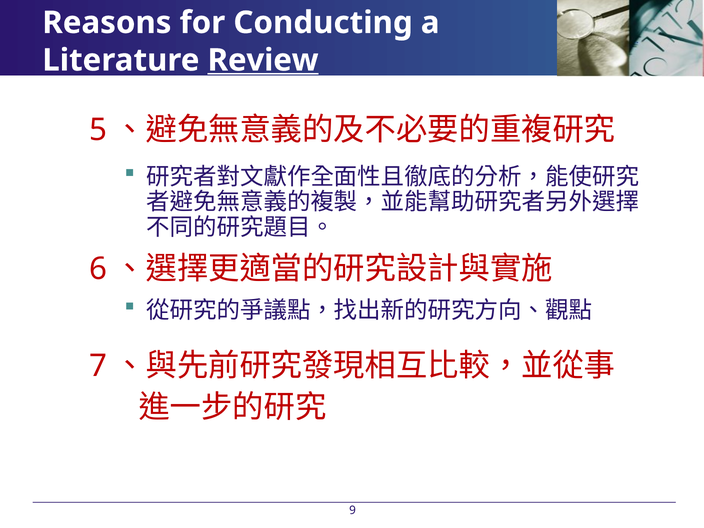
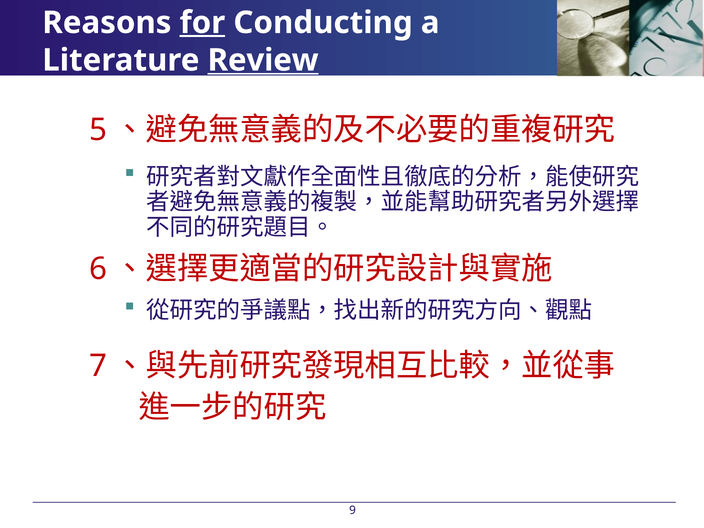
for underline: none -> present (202, 23)
